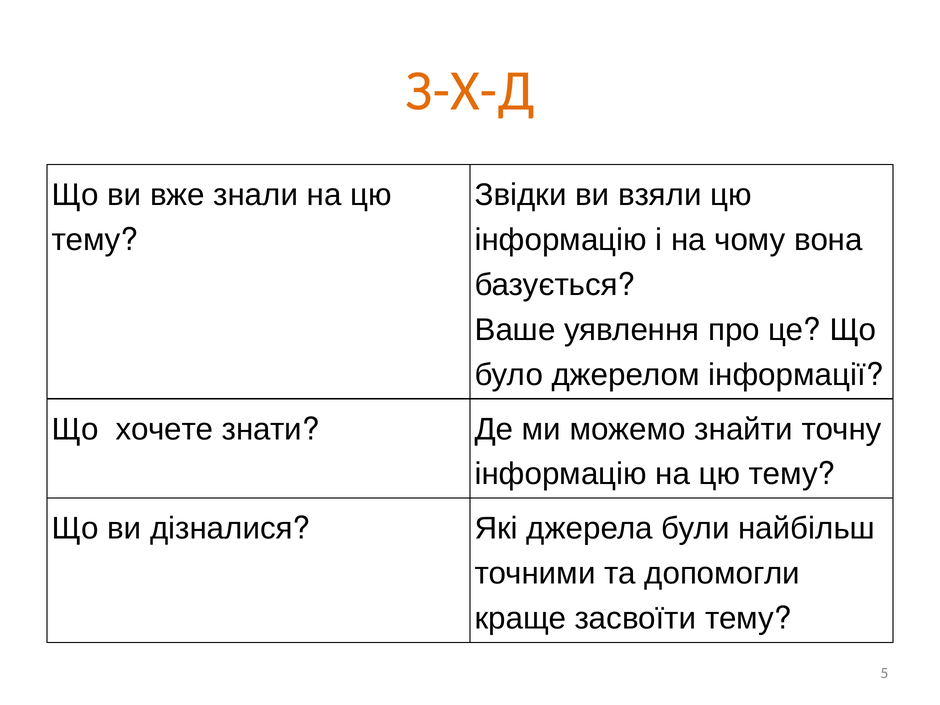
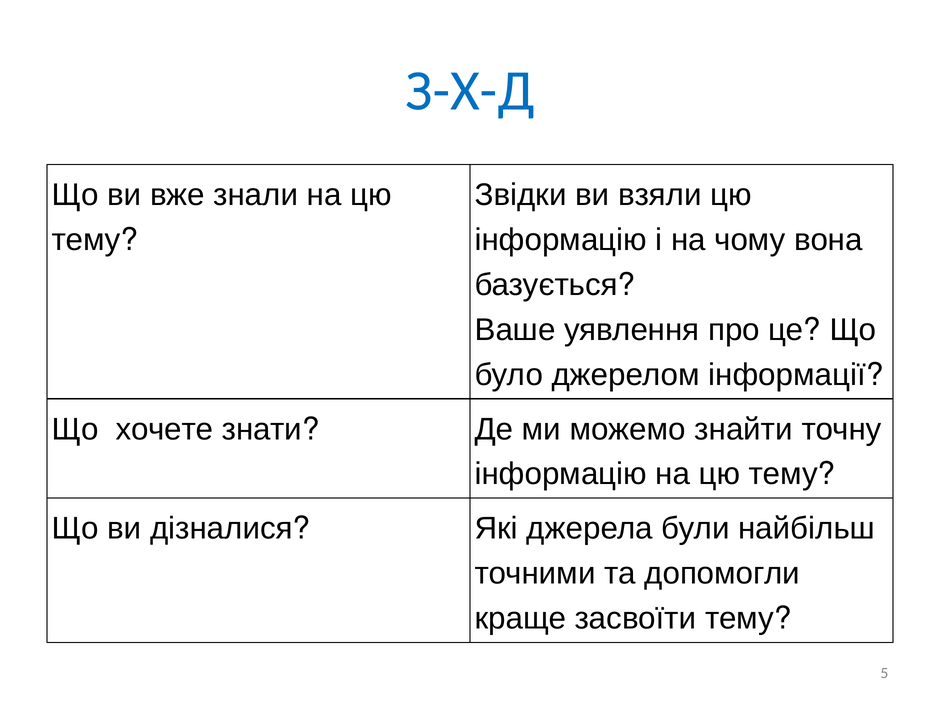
З-Х-Д colour: orange -> blue (470, 91)
